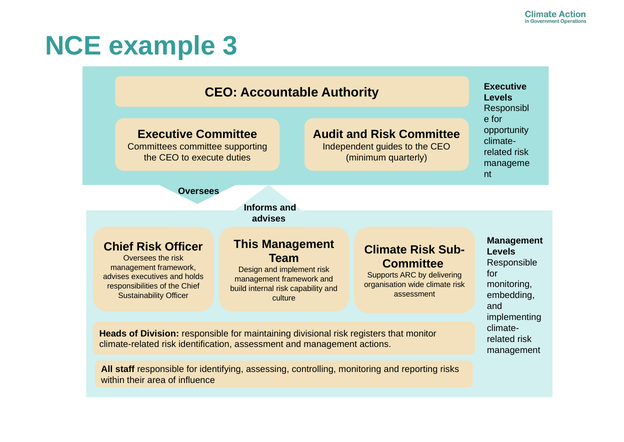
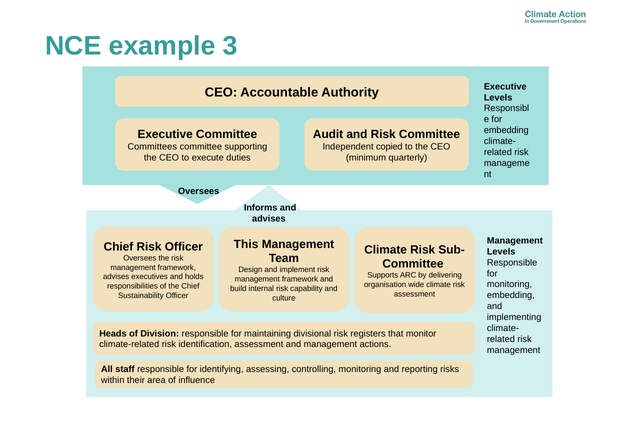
opportunity: opportunity -> embedding (506, 130)
guides: guides -> copied (389, 146)
